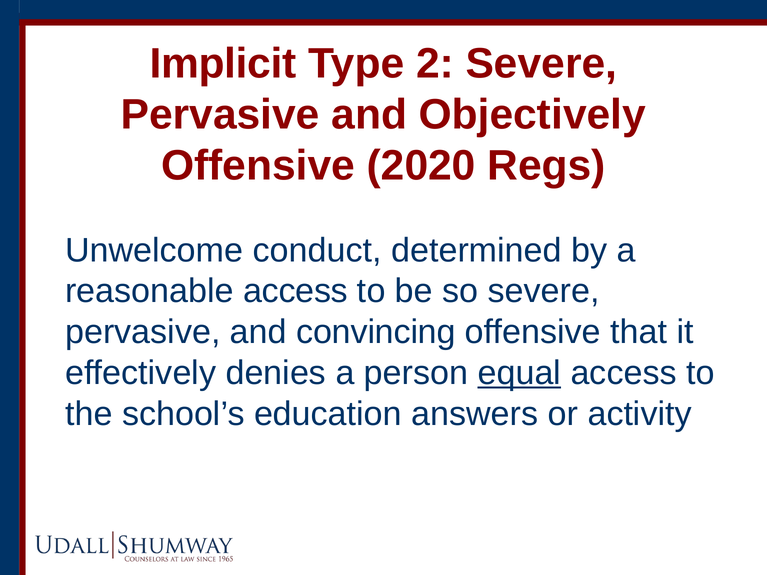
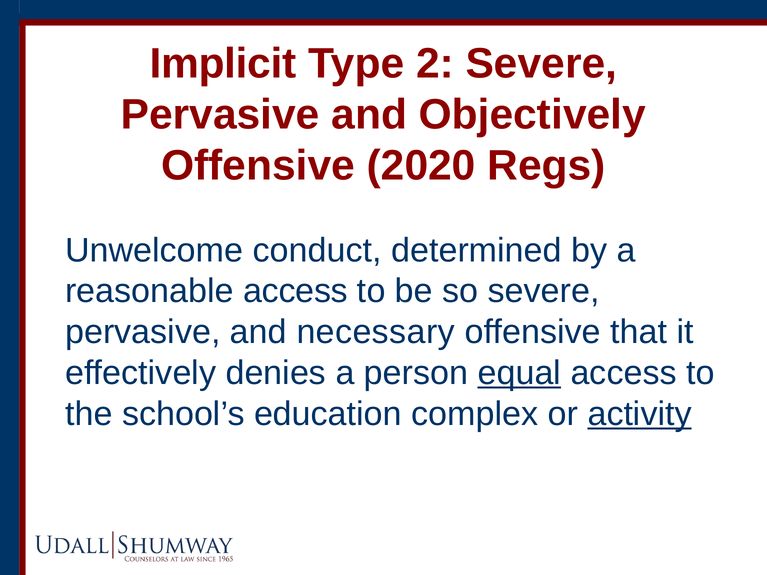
convincing: convincing -> necessary (376, 332)
answers: answers -> complex (475, 414)
activity underline: none -> present (640, 414)
